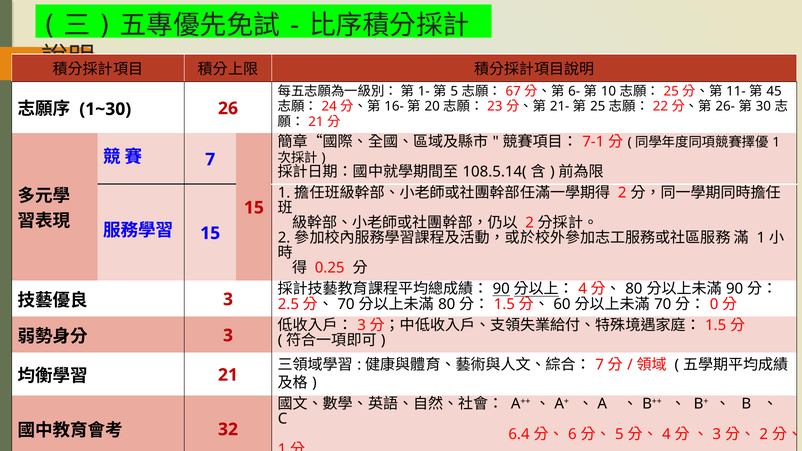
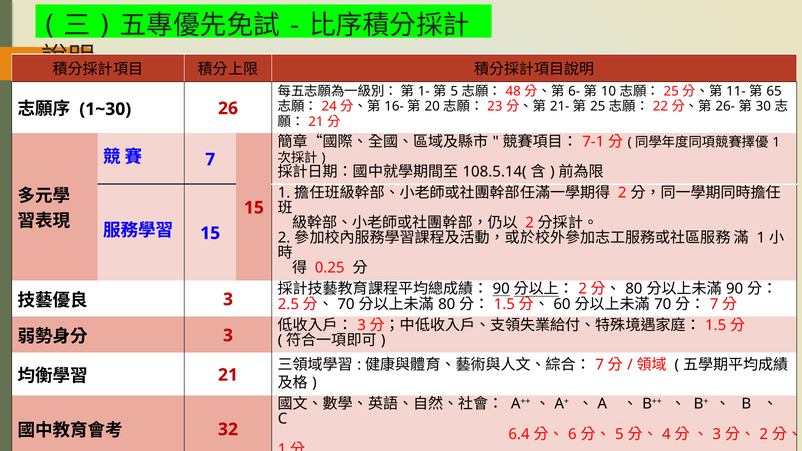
67: 67 -> 48 (513, 92)
45: 45 -> 65 (774, 92)
4: 4 -> 2 (583, 289)
0: 0 -> 7 (714, 304)
